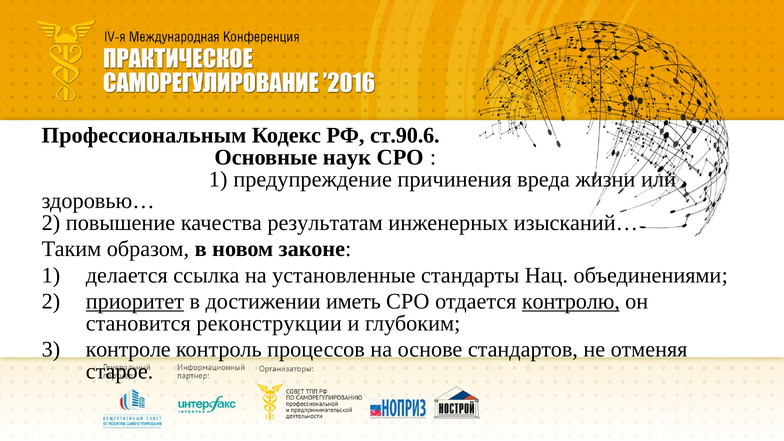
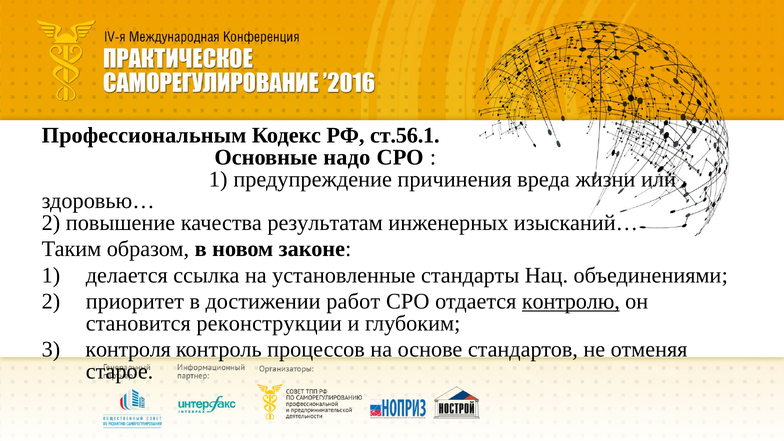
ст.90.6: ст.90.6 -> ст.56.1 (405, 136)
наук: наук -> надо (347, 157)
приоритет underline: present -> none (135, 302)
иметь: иметь -> работ (353, 302)
контроле: контроле -> контроля (128, 350)
